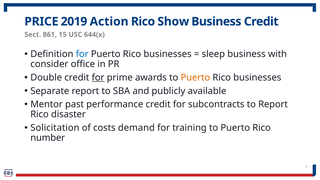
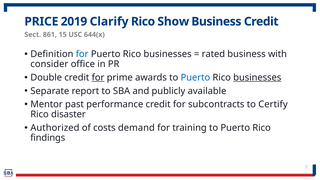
Action: Action -> Clarify (109, 22)
sleep: sleep -> rated (213, 54)
Puerto colour: orange -> blue (195, 78)
businesses underline: none -> present (257, 78)
to Report: Report -> Certify (273, 104)
Solicitation: Solicitation -> Authorized (55, 128)
number: number -> findings (48, 138)
